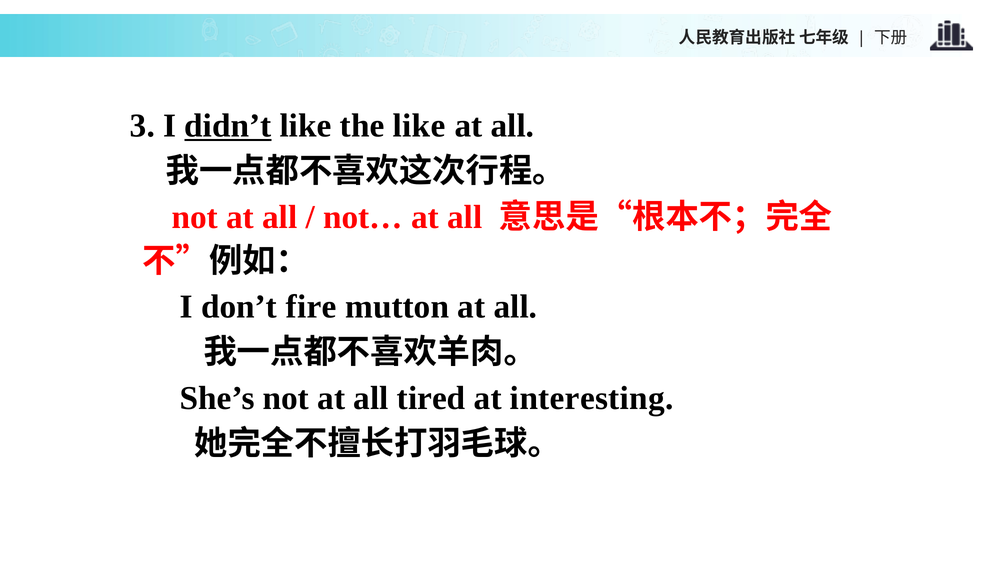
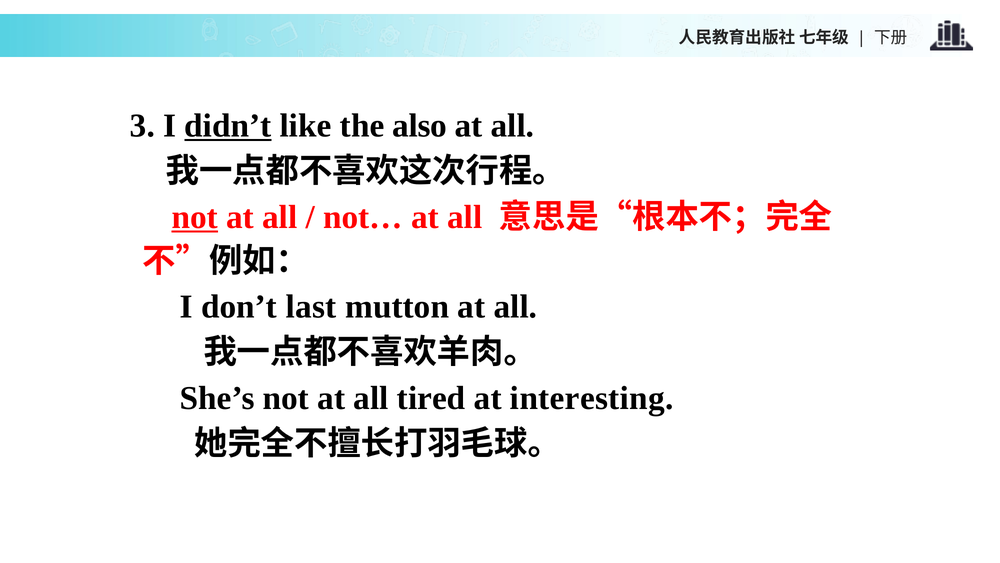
the like: like -> also (420, 126)
not underline: none -> present (195, 217)
fire: fire -> last (311, 306)
